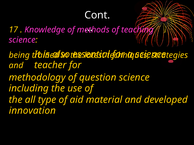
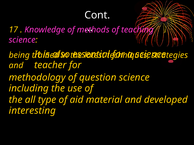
innovation: innovation -> interesting (32, 111)
